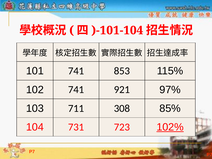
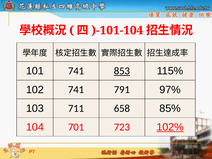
853 underline: none -> present (122, 71)
921: 921 -> 791 (122, 90)
308: 308 -> 658 (122, 108)
731: 731 -> 701 (76, 127)
